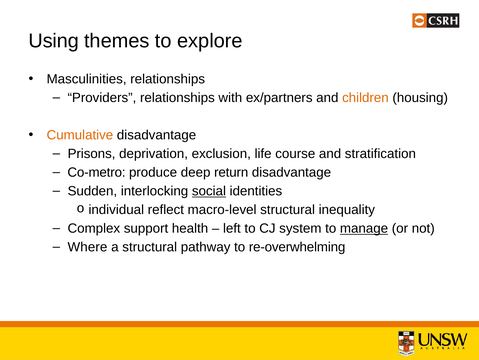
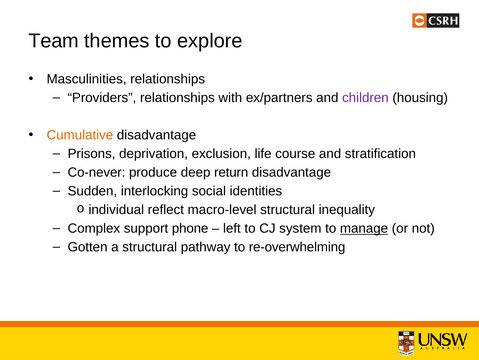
Using: Using -> Team (54, 41)
children colour: orange -> purple (365, 98)
Co-metro: Co-metro -> Co-never (96, 172)
social underline: present -> none (209, 191)
health: health -> phone (190, 228)
Where: Where -> Gotten (88, 247)
